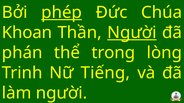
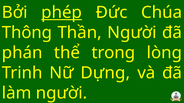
Khoan: Khoan -> Thông (27, 33)
Người underline: present -> none (132, 33)
Tiếng: Tiếng -> Dựng (105, 73)
